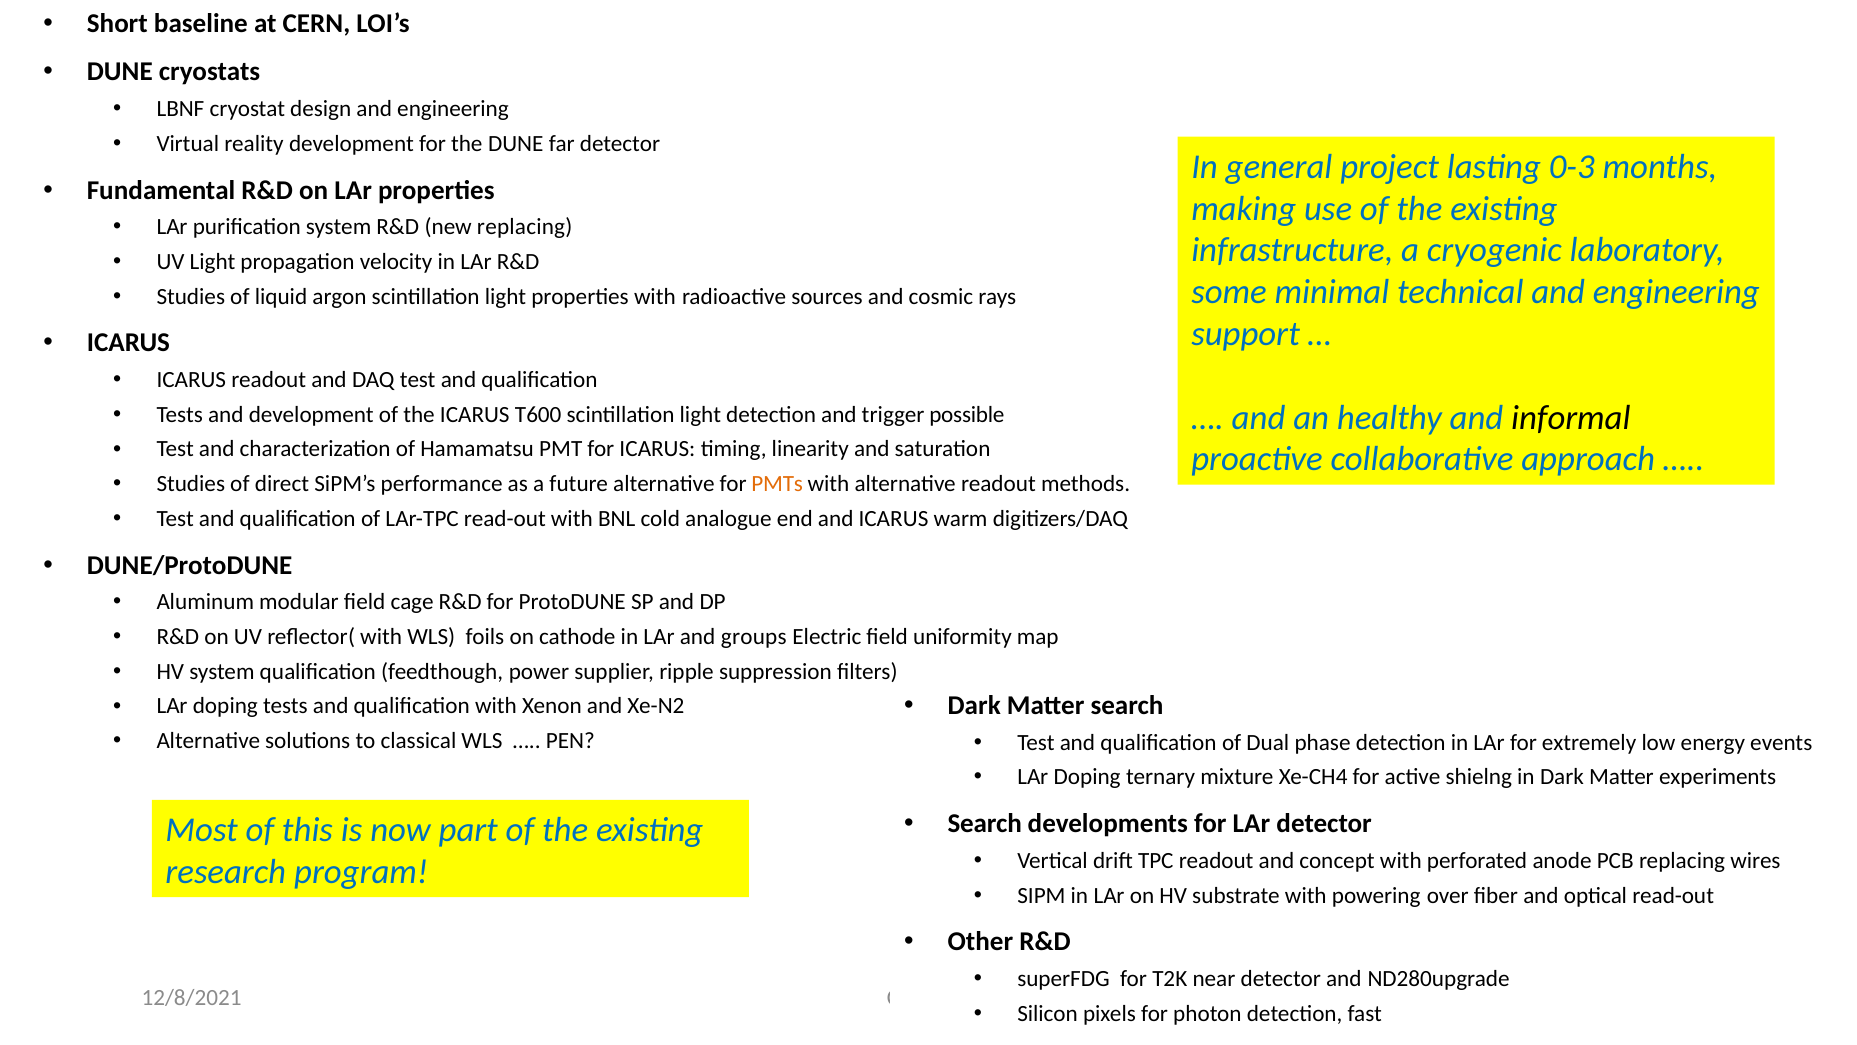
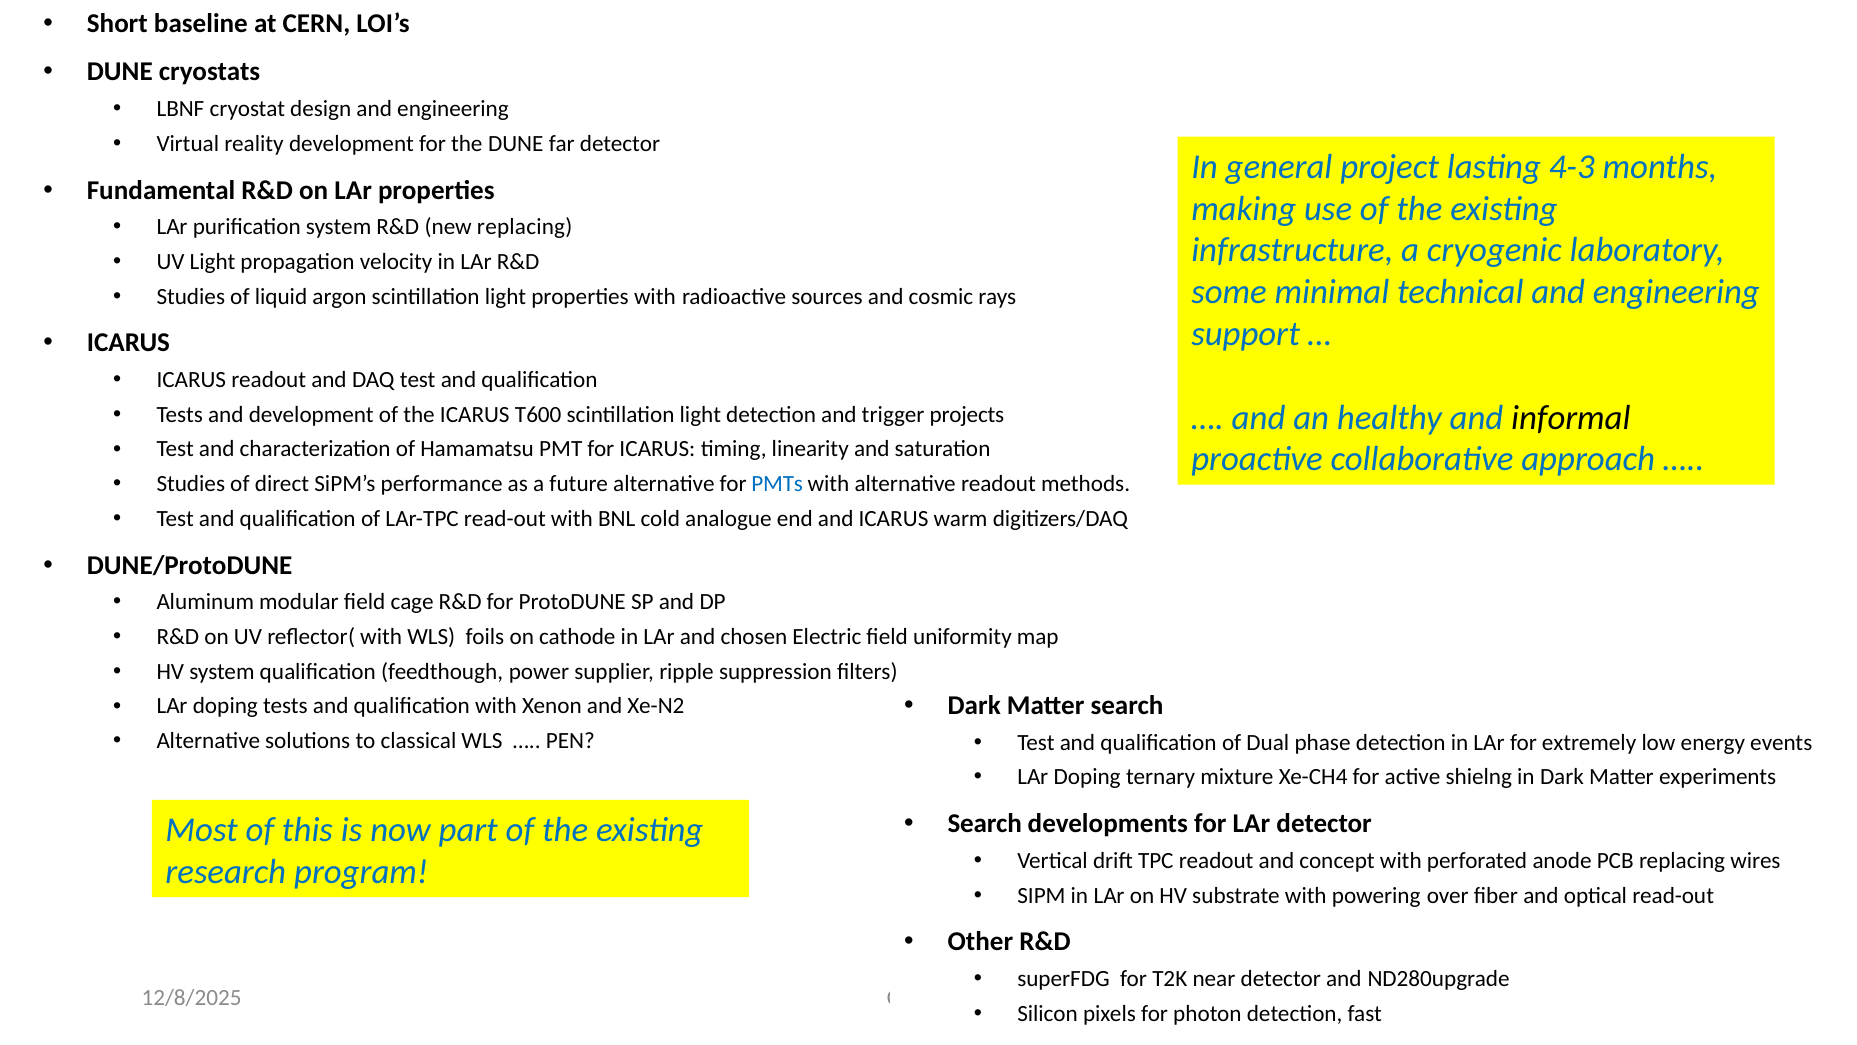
0-3: 0-3 -> 4-3 (1572, 167)
possible: possible -> projects (967, 414)
PMTs colour: orange -> blue (777, 484)
groups: groups -> chosen (754, 637)
12/8/2021: 12/8/2021 -> 12/8/2025 (192, 998)
